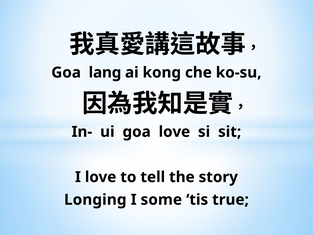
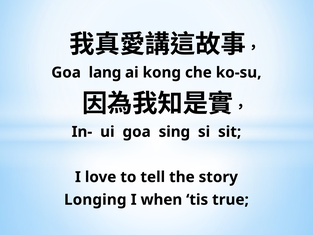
goa love: love -> sing (174, 132)
some: some -> when (161, 199)
